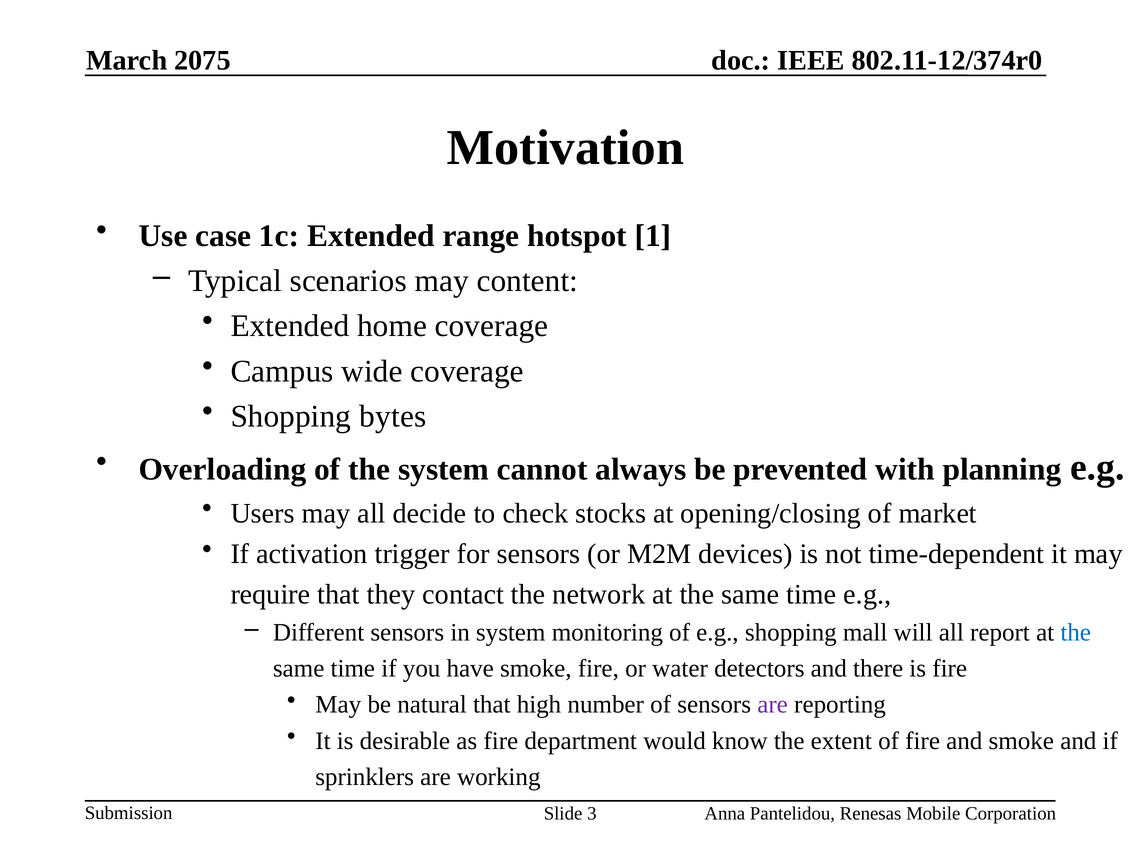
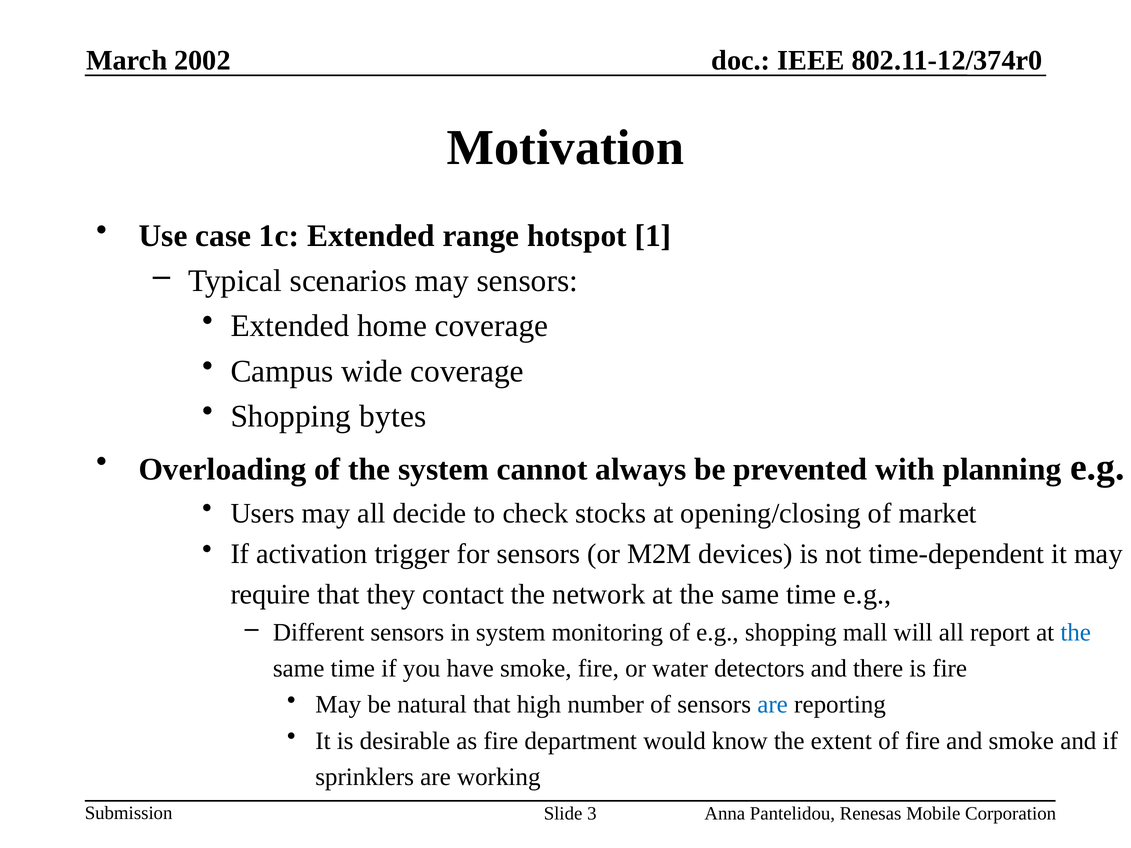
2075: 2075 -> 2002 (202, 60)
may content: content -> sensors (527, 281)
are colour: purple -> blue (773, 705)
